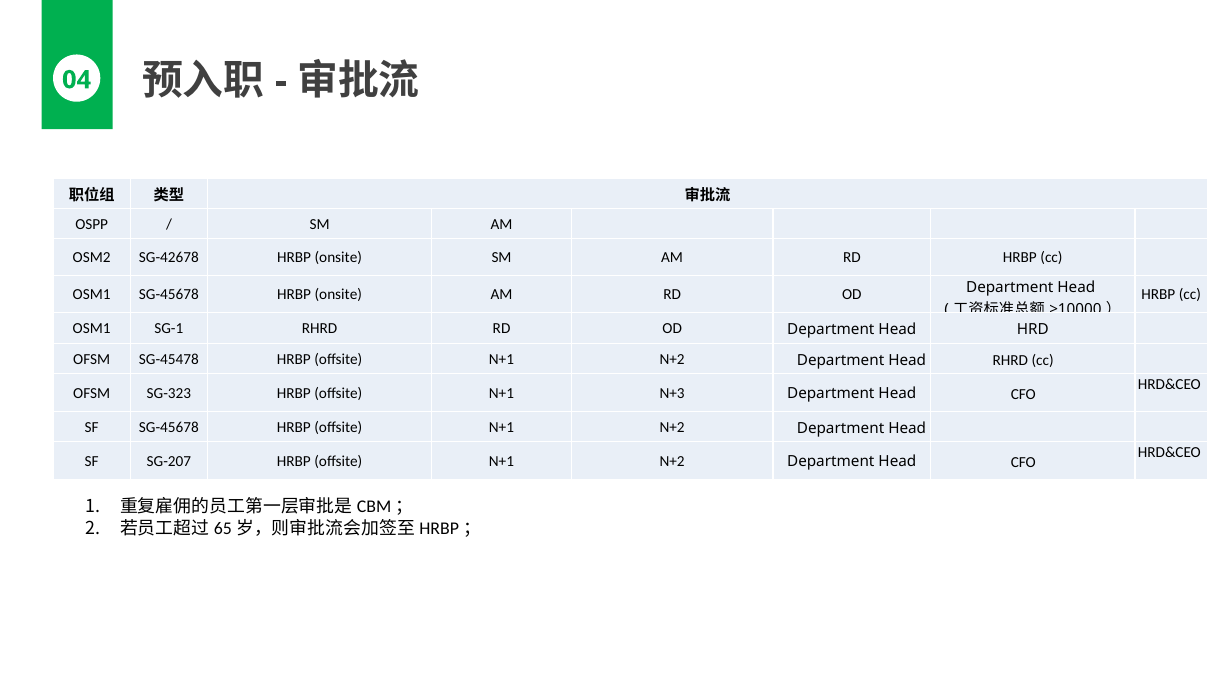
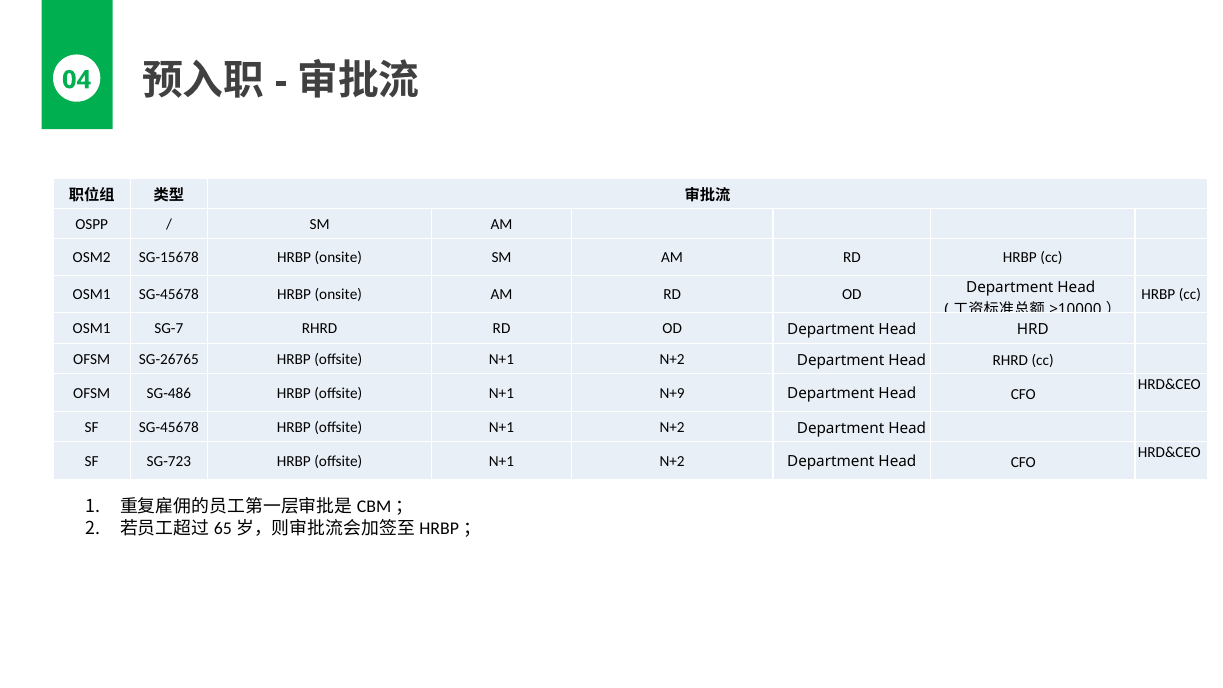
SG-42678: SG-42678 -> SG-15678 (169, 257)
SG-1: SG-1 -> SG-7 (169, 329)
SG-45478: SG-45478 -> SG-26765 (169, 359)
SG-323: SG-323 -> SG-486 (169, 393)
N+3: N+3 -> N+9 (672, 393)
SG-207: SG-207 -> SG-723 (169, 461)
